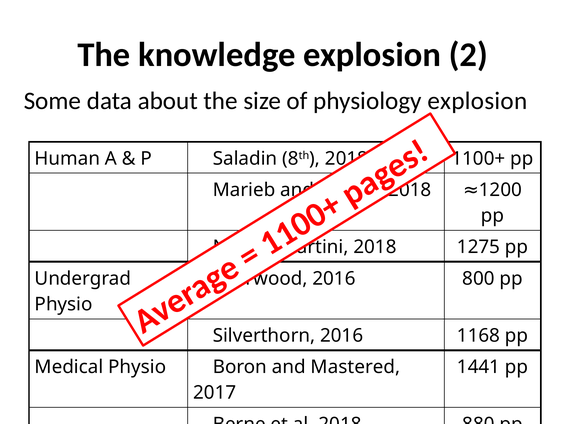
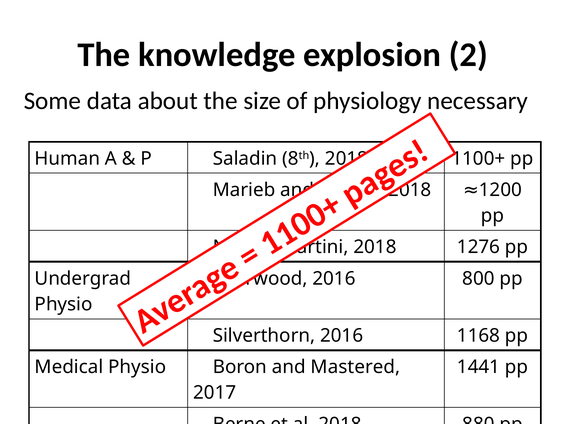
explosion: explosion -> necessary (478, 101)
1275: 1275 -> 1276 (478, 247)
